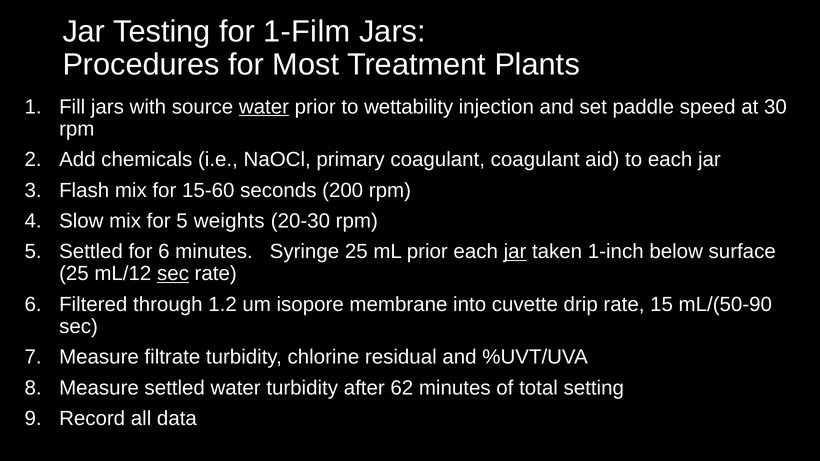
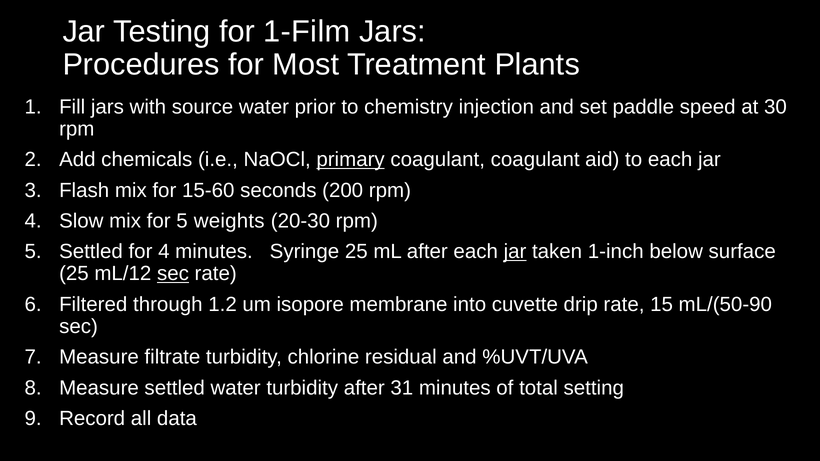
water underline: present -> none (264, 107)
wettability: wettability -> chemistry (409, 107)
primary underline: none -> present (351, 160)
for 6: 6 -> 4 (164, 252)
mL prior: prior -> after (427, 252)
62: 62 -> 31 (402, 388)
